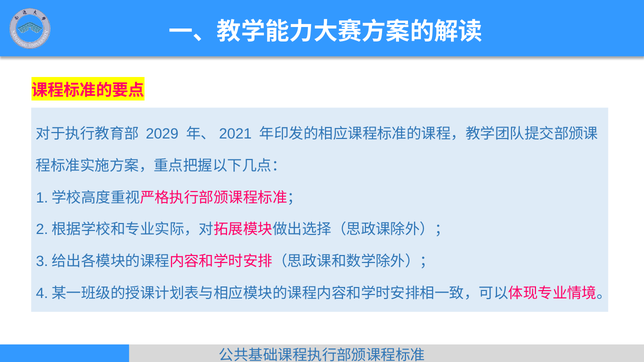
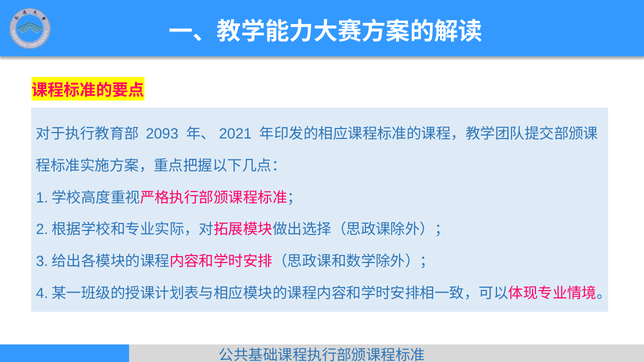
2029: 2029 -> 2093 (162, 134)
